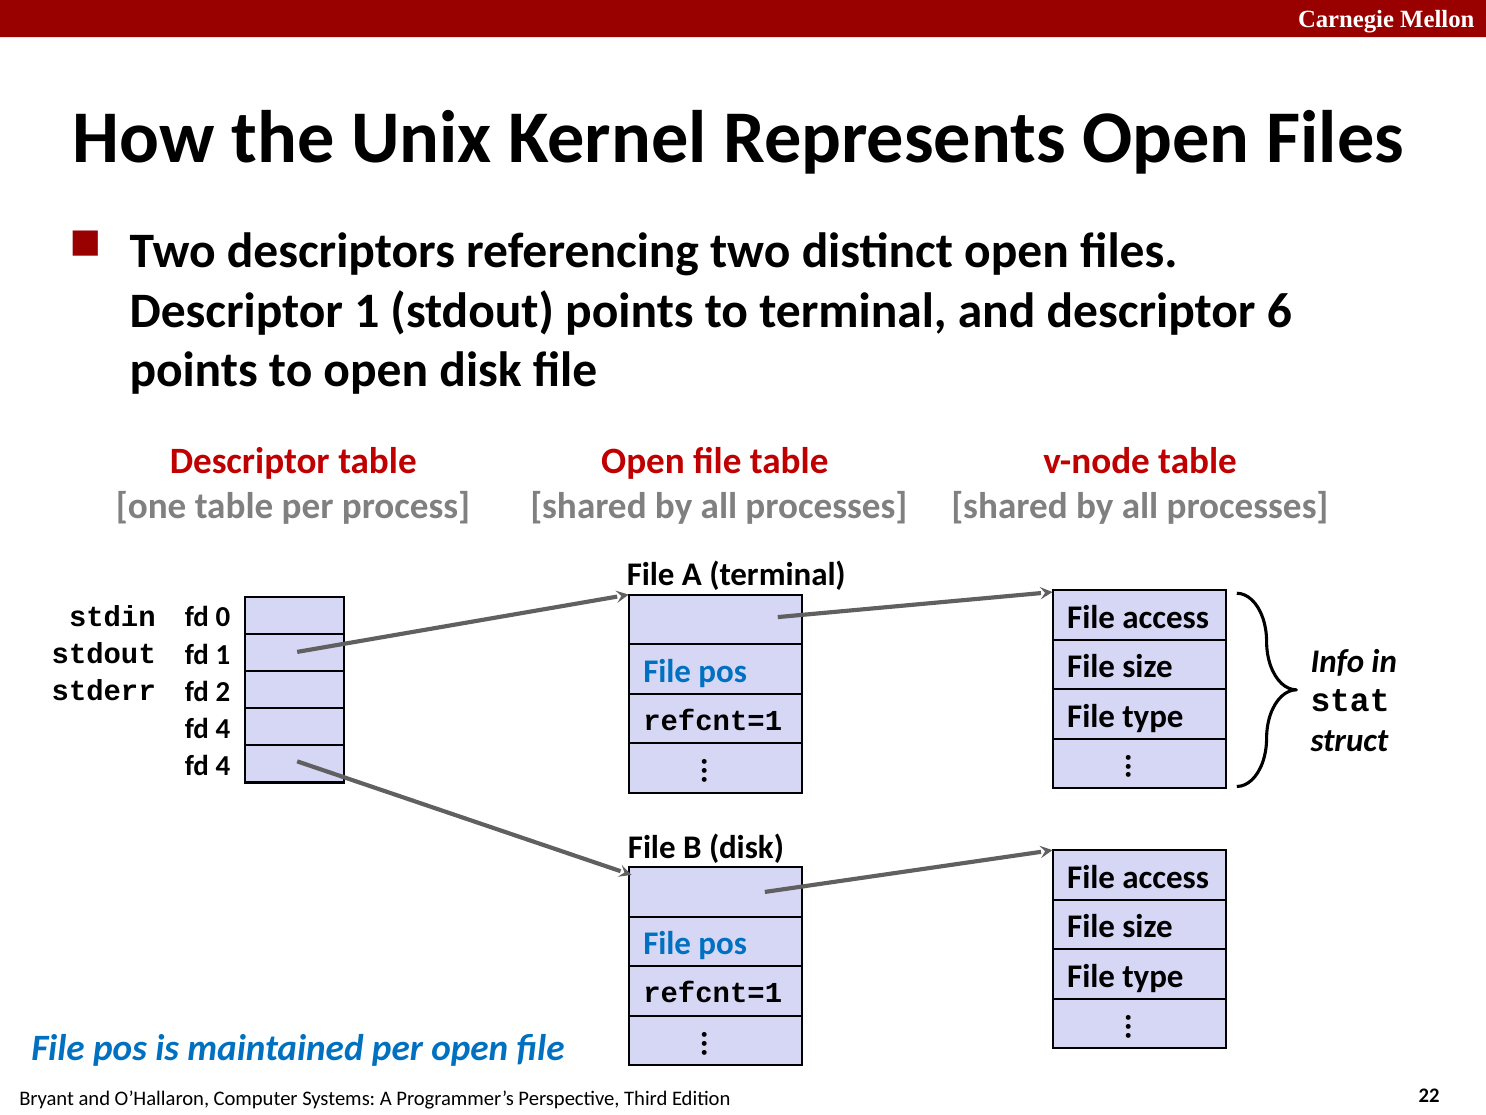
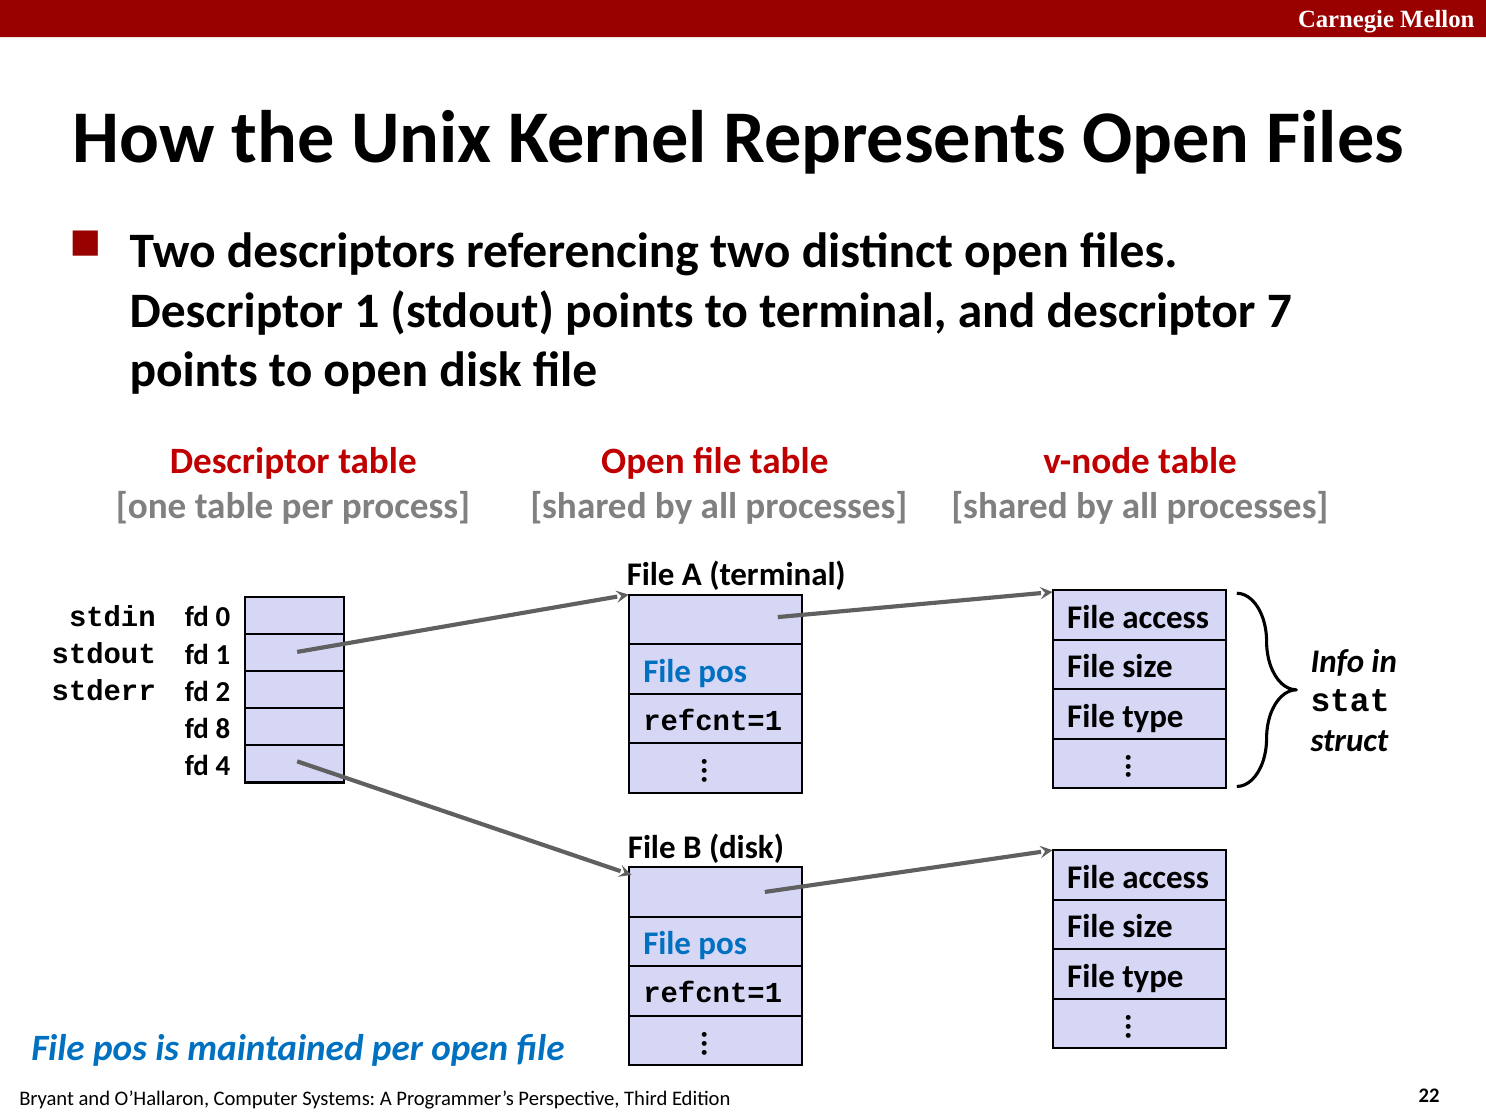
6: 6 -> 7 (1279, 311)
4: 4 -> 8 (223, 728)
